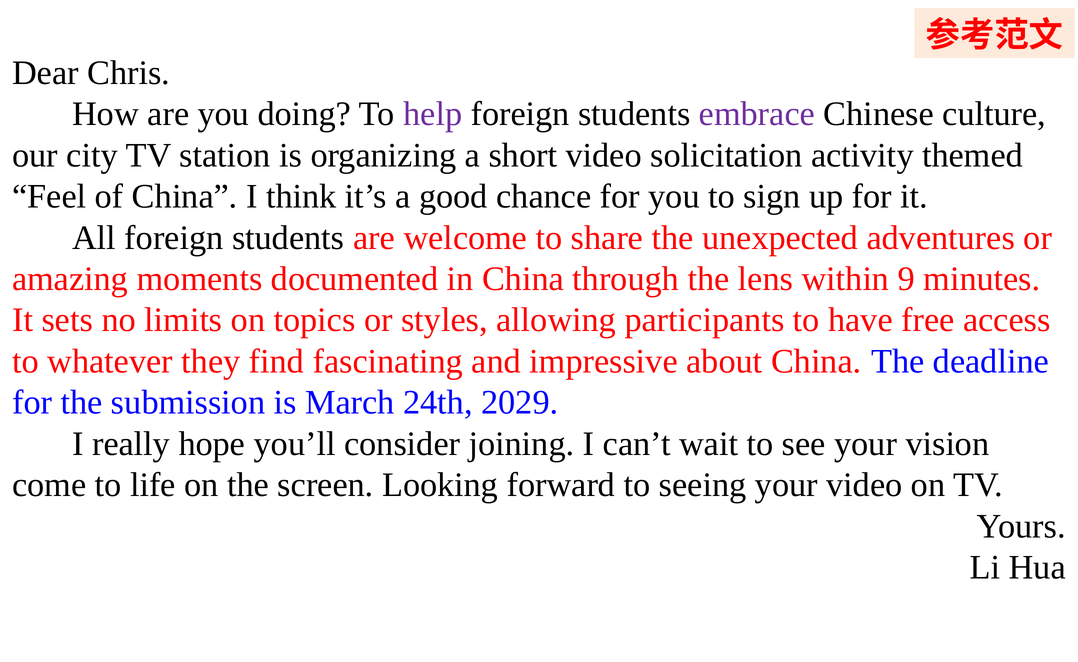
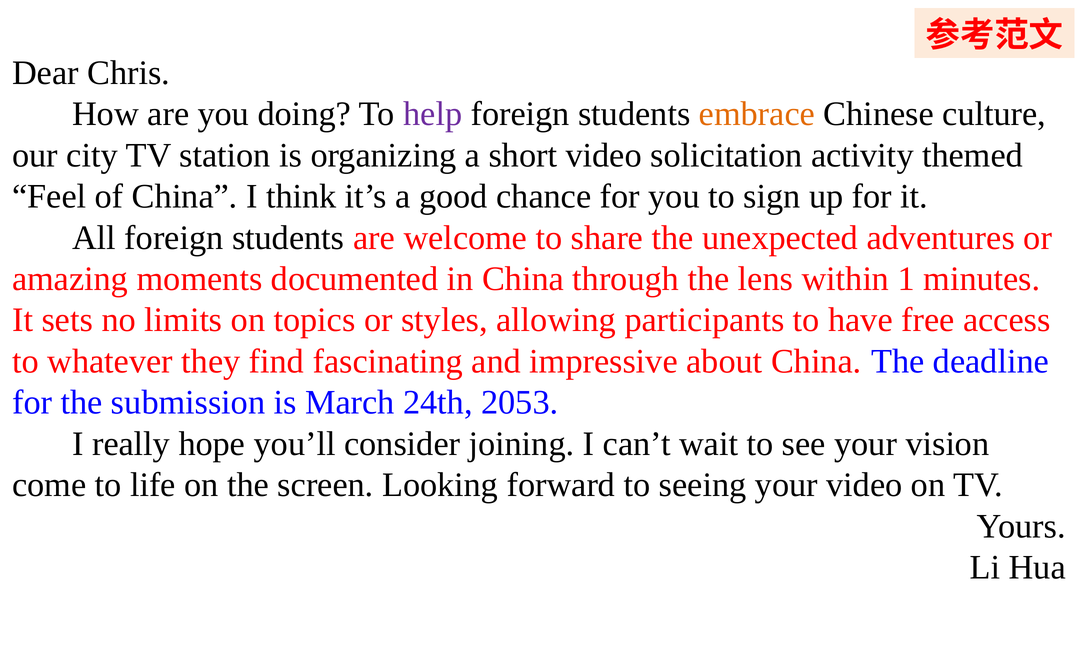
embrace colour: purple -> orange (757, 114)
9: 9 -> 1 (906, 279)
2029: 2029 -> 2053 (520, 403)
